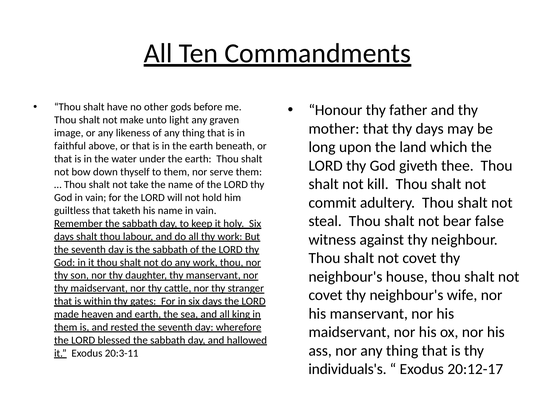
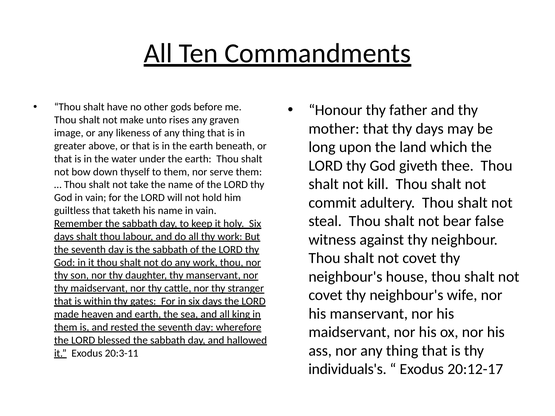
light: light -> rises (179, 120)
faithful: faithful -> greater (70, 146)
